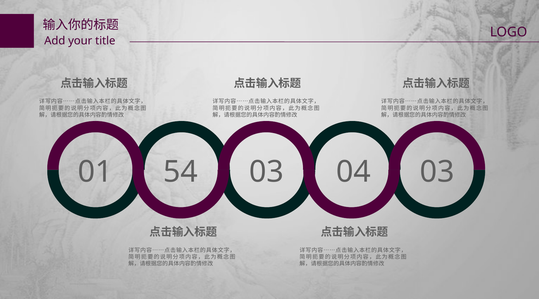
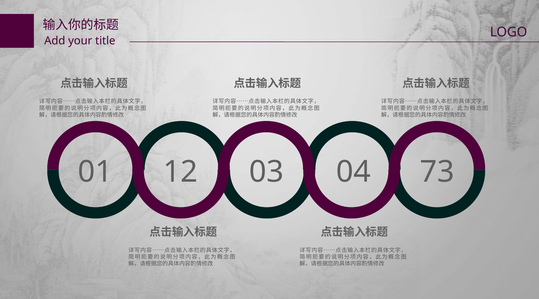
54: 54 -> 12 (180, 172)
04 03: 03 -> 73 (437, 172)
